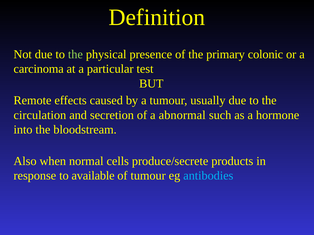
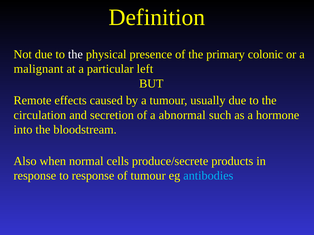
the colour: light green -> white (75, 54)
carcinoma: carcinoma -> malignant (39, 69)
test: test -> left (145, 69)
to available: available -> response (93, 176)
